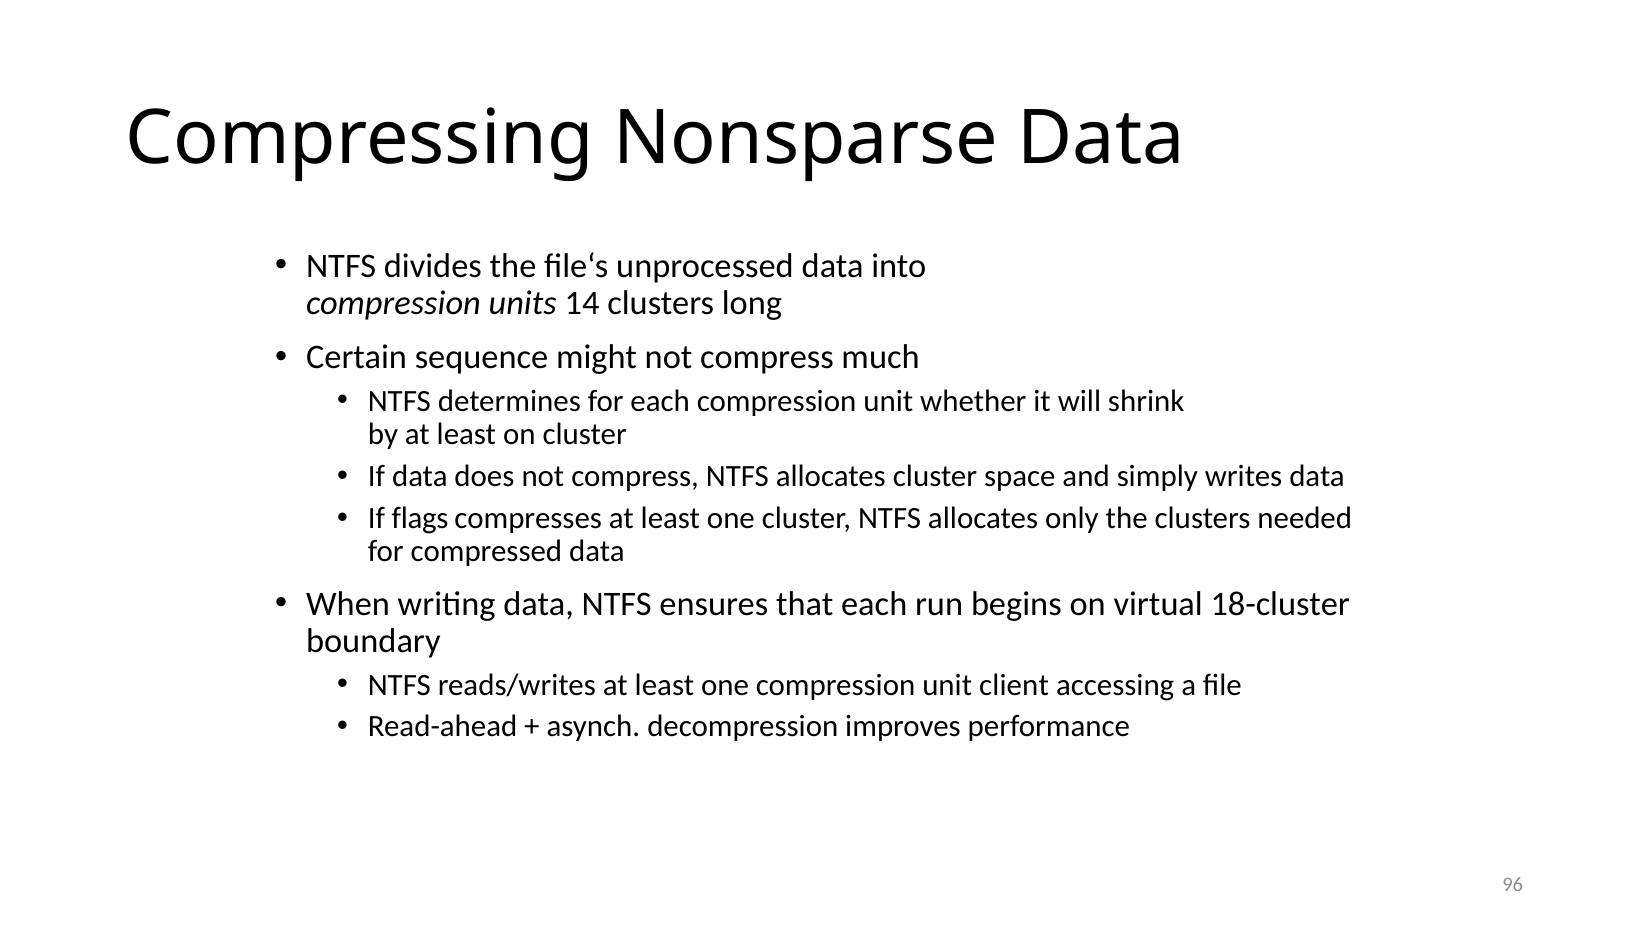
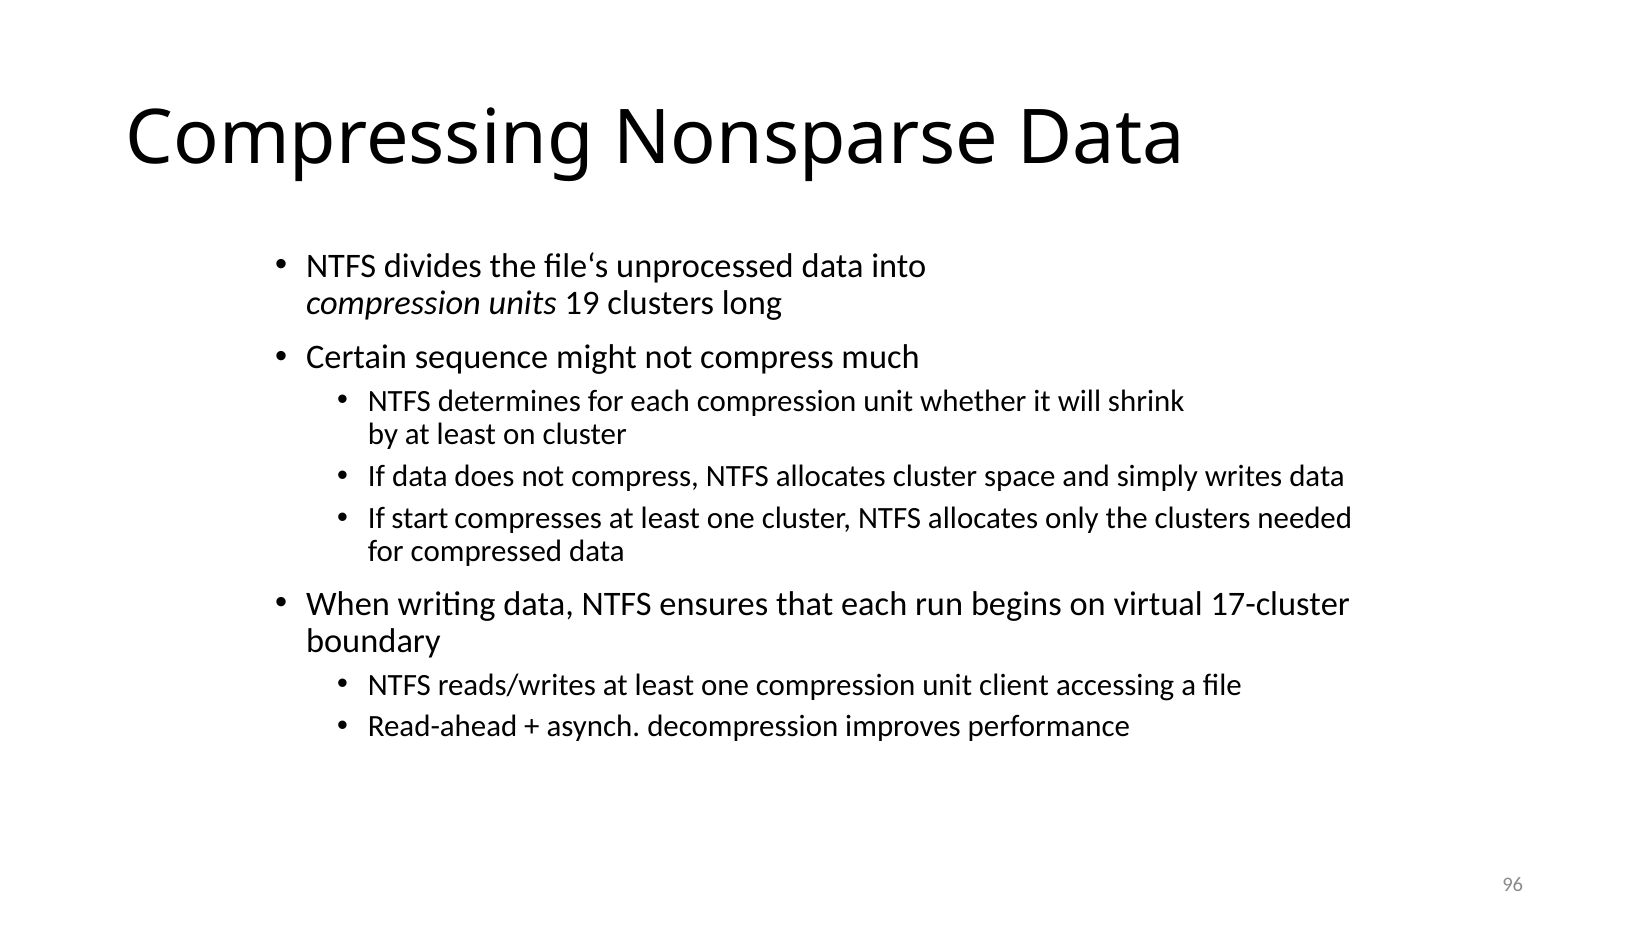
14: 14 -> 19 (582, 303)
flags: flags -> start (420, 518)
18-cluster: 18-cluster -> 17-cluster (1280, 604)
